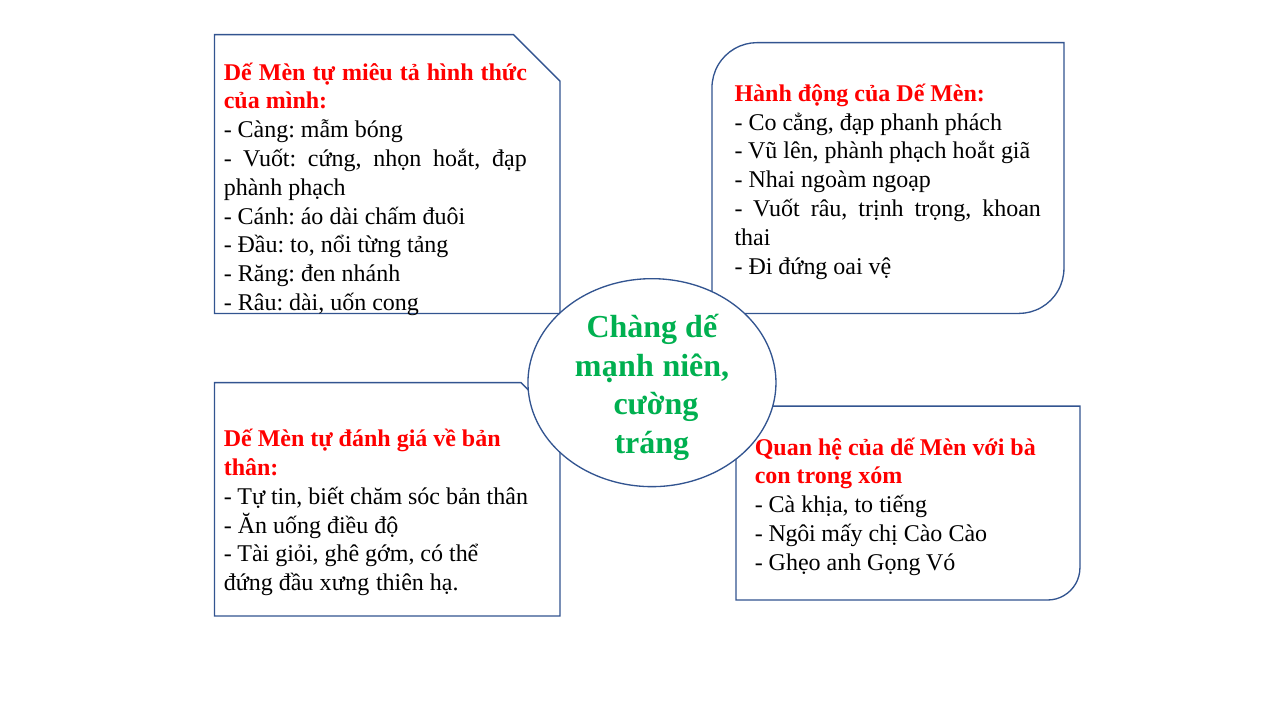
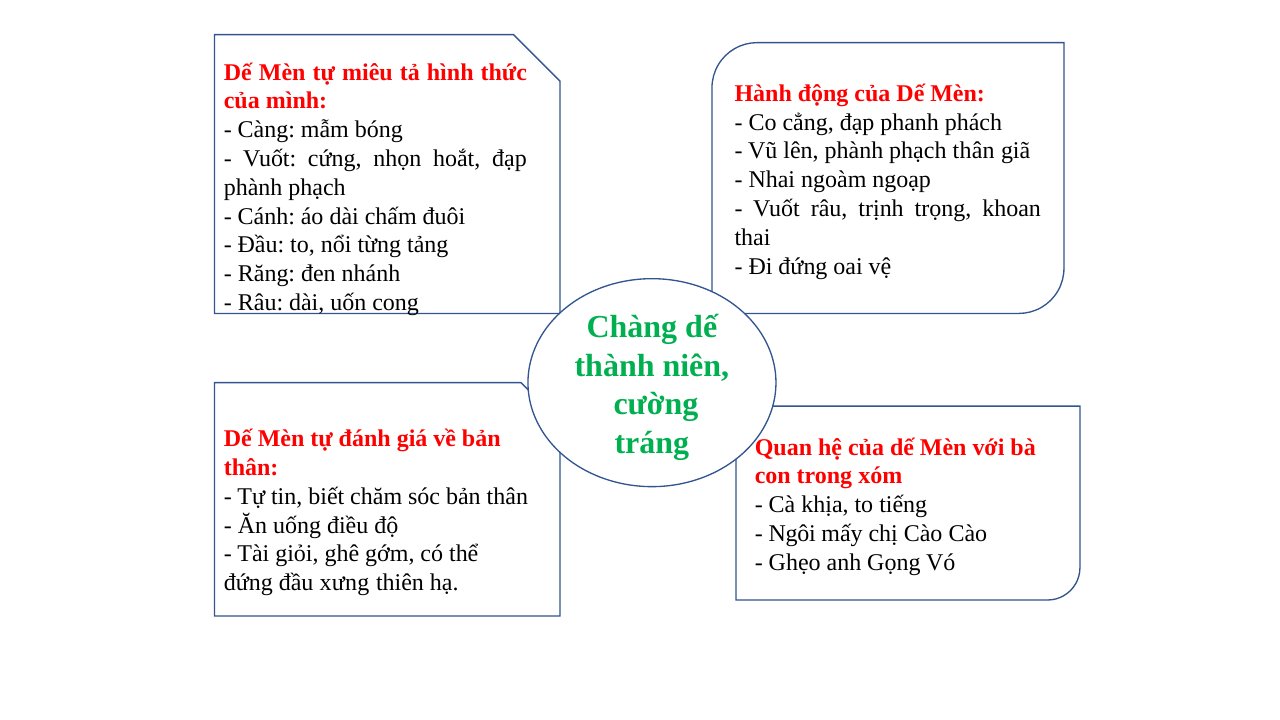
phạch hoắt: hoắt -> thân (974, 151)
mạnh: mạnh -> thành (615, 366)
